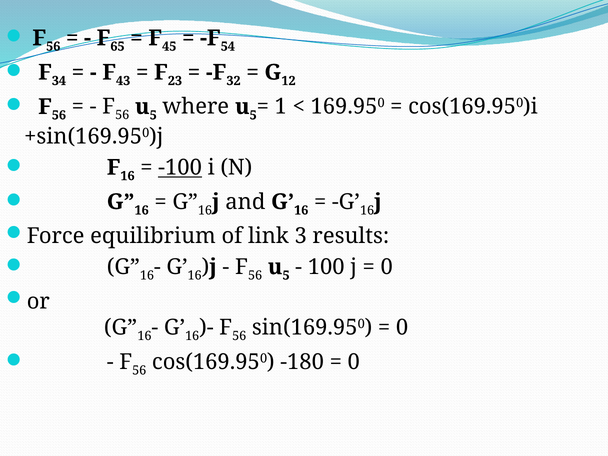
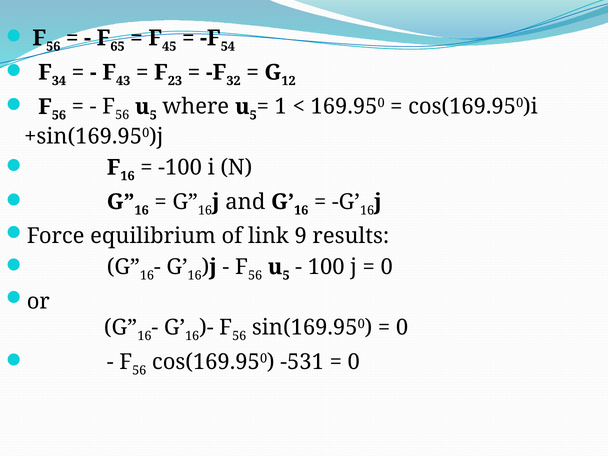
-100 underline: present -> none (180, 167)
3: 3 -> 9 (301, 236)
-180: -180 -> -531 (302, 362)
